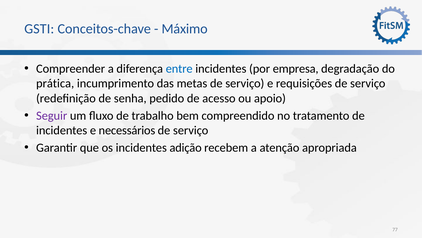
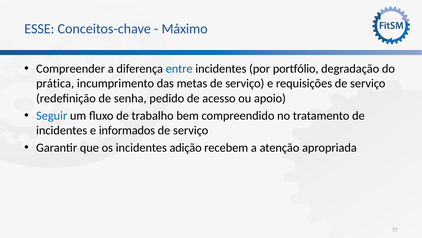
GSTI: GSTI -> ESSE (39, 29)
empresa: empresa -> portfólio (296, 69)
Seguir colour: purple -> blue (52, 115)
necessários: necessários -> informados (127, 130)
